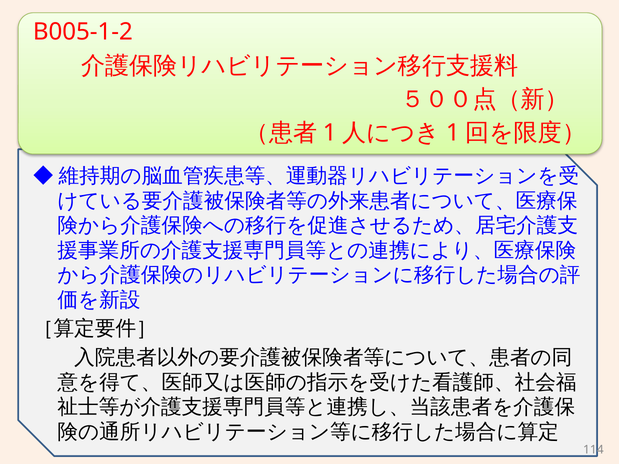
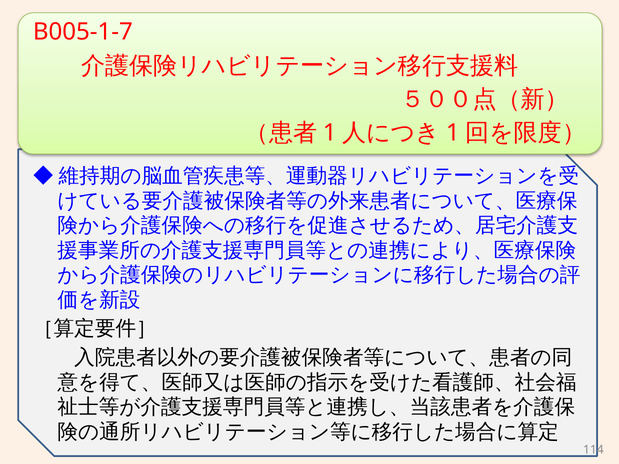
B005-1-2: B005-1-2 -> B005-1-7 (83, 32)
